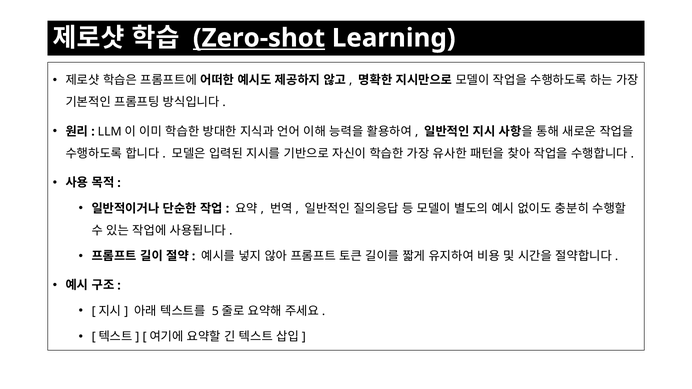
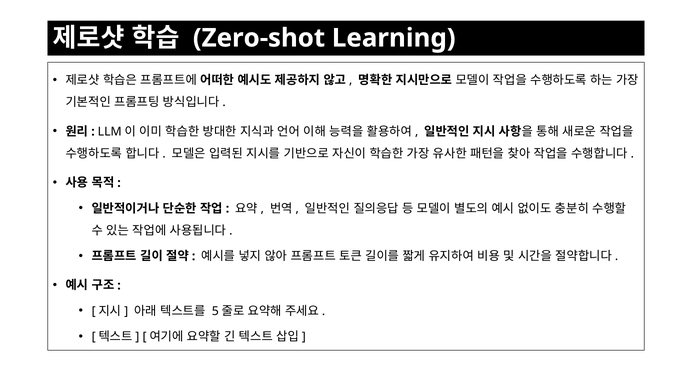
Zero-shot underline: present -> none (259, 38)
